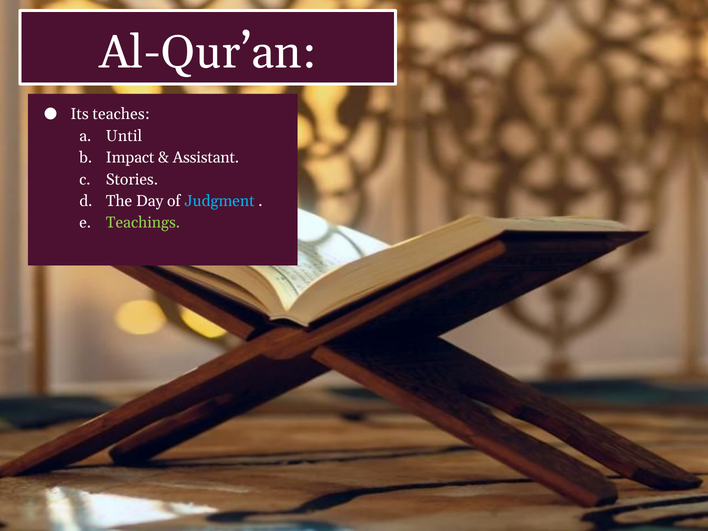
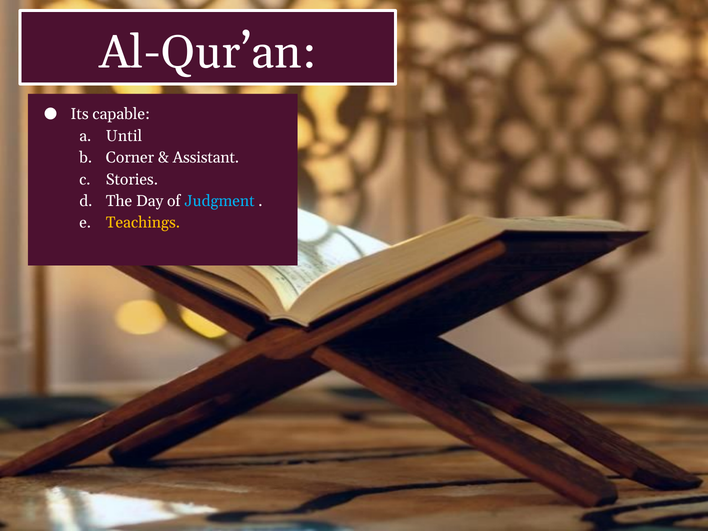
teaches: teaches -> capable (121, 114)
Impact: Impact -> Corner (130, 158)
Teachings colour: light green -> yellow (143, 223)
